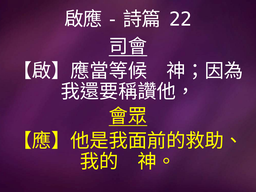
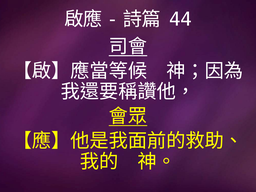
22: 22 -> 44 (180, 19)
